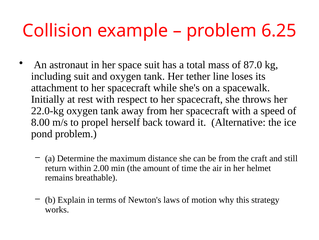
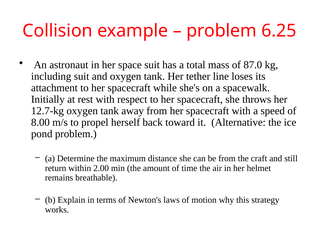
22.0-kg: 22.0-kg -> 12.7-kg (47, 110)
